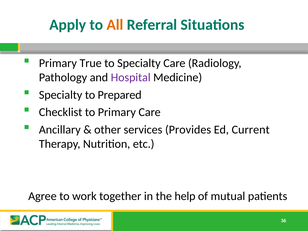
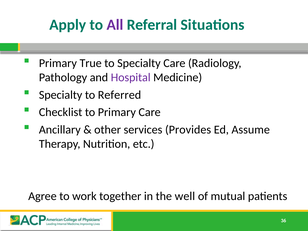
All colour: orange -> purple (115, 25)
Prepared: Prepared -> Referred (119, 95)
Current: Current -> Assume (251, 130)
help: help -> well (185, 196)
